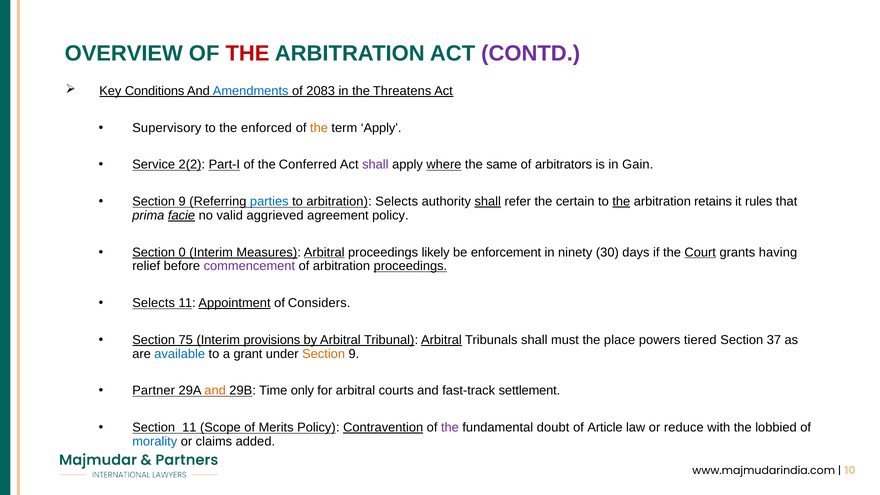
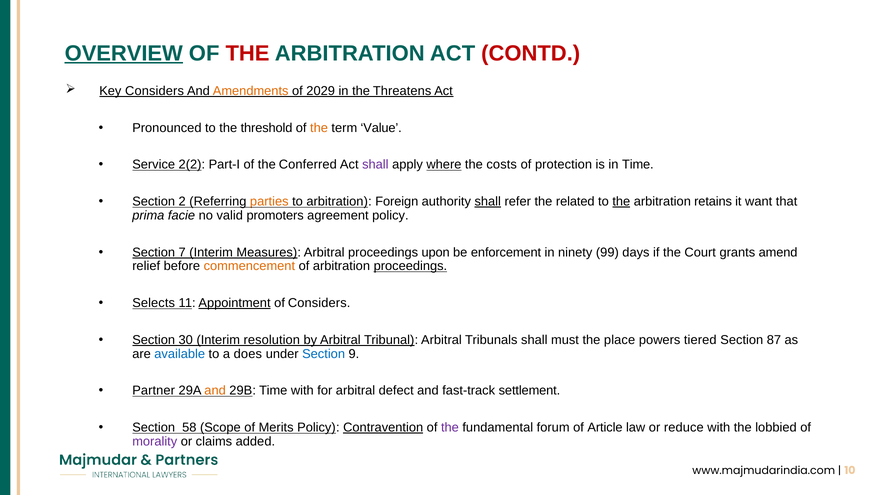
OVERVIEW underline: none -> present (124, 53)
CONTD colour: purple -> red (531, 53)
Key Conditions: Conditions -> Considers (155, 91)
Amendments colour: blue -> orange (251, 91)
2083: 2083 -> 2029 (321, 91)
Supervisory: Supervisory -> Pronounced (167, 128)
enforced: enforced -> threshold (267, 128)
term Apply: Apply -> Value (381, 128)
Part-I underline: present -> none (224, 165)
same: same -> costs (502, 165)
arbitrators: arbitrators -> protection (564, 165)
in Gain: Gain -> Time (638, 165)
9: 9 -> 2 (182, 202)
parties colour: blue -> orange (269, 202)
arbitration Selects: Selects -> Foreign (397, 202)
certain: certain -> related (575, 202)
rules: rules -> want (759, 202)
facie underline: present -> none (182, 215)
aggrieved: aggrieved -> promoters (275, 215)
0: 0 -> 7 (182, 252)
Arbitral underline: present -> none (324, 252)
likely: likely -> upon (436, 252)
30: 30 -> 99 (607, 252)
Court underline: present -> none (700, 252)
having: having -> amend (778, 252)
commencement colour: purple -> orange (249, 266)
75: 75 -> 30 (186, 340)
provisions: provisions -> resolution (272, 340)
Arbitral underline: present -> none (441, 340)
37: 37 -> 87 (774, 340)
grant: grant -> does (248, 354)
Section colour: orange -> blue (324, 354)
Time only: only -> with (302, 391)
courts: courts -> defect (396, 391)
Section 11: 11 -> 58 (189, 428)
doubt: doubt -> forum (553, 428)
morality colour: blue -> purple (155, 441)
